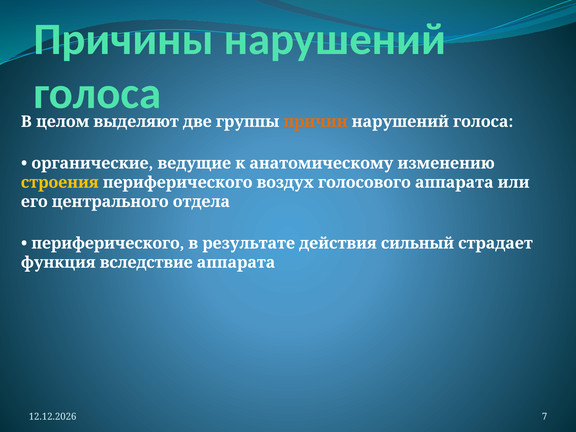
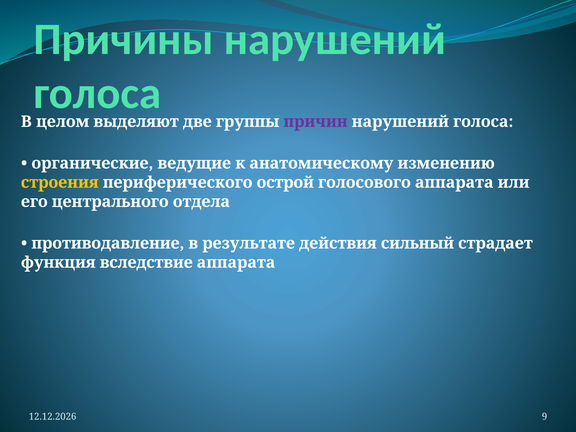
причин colour: orange -> purple (316, 122)
воздух: воздух -> острой (285, 182)
периферического: периферического -> противодавление (108, 243)
7: 7 -> 9 (545, 417)
